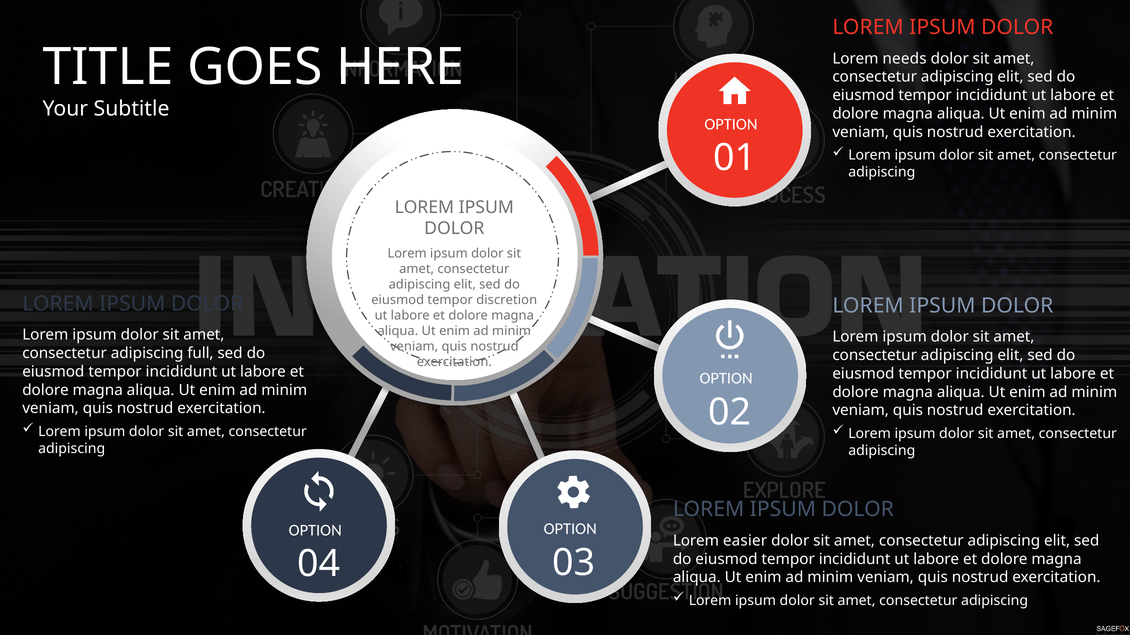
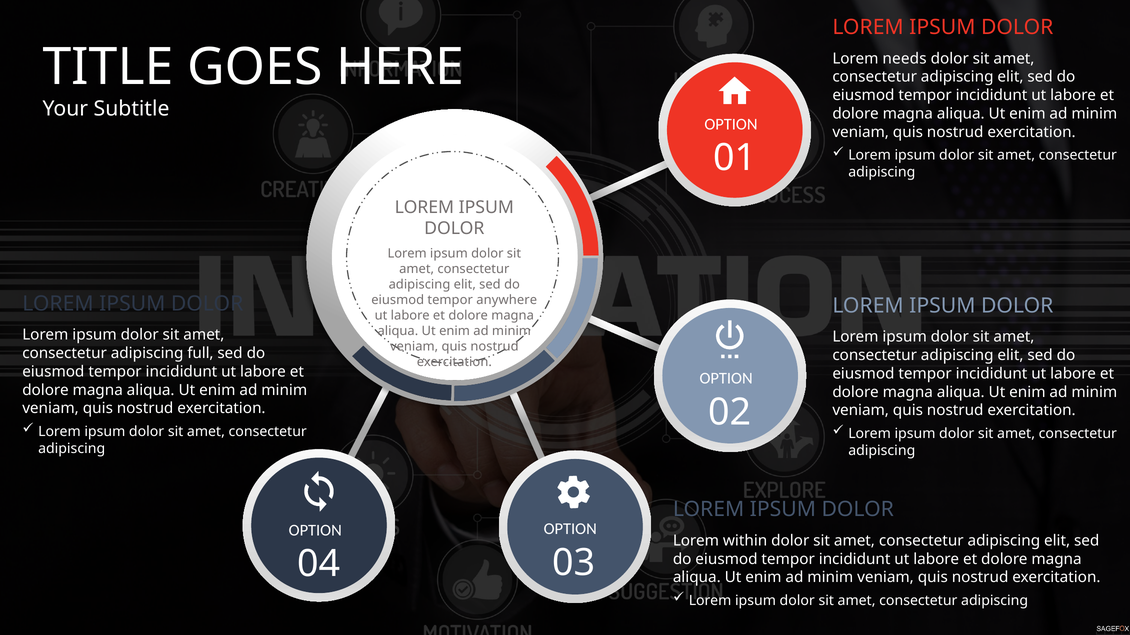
discretion: discretion -> anywhere (507, 300)
easier: easier -> within (745, 541)
